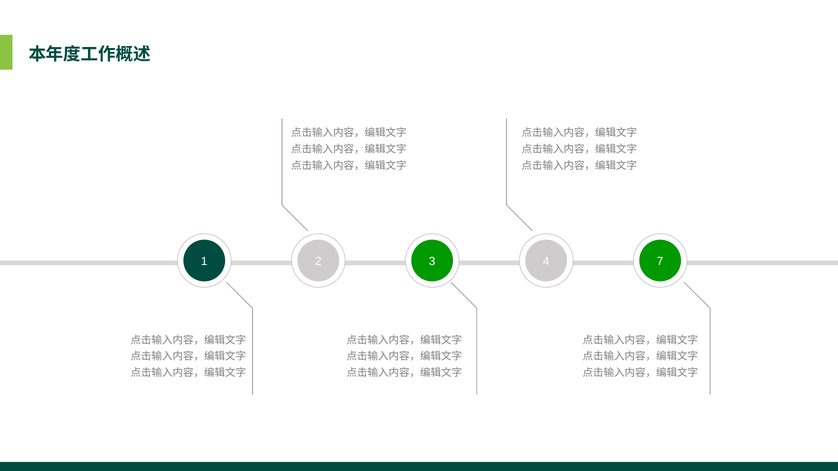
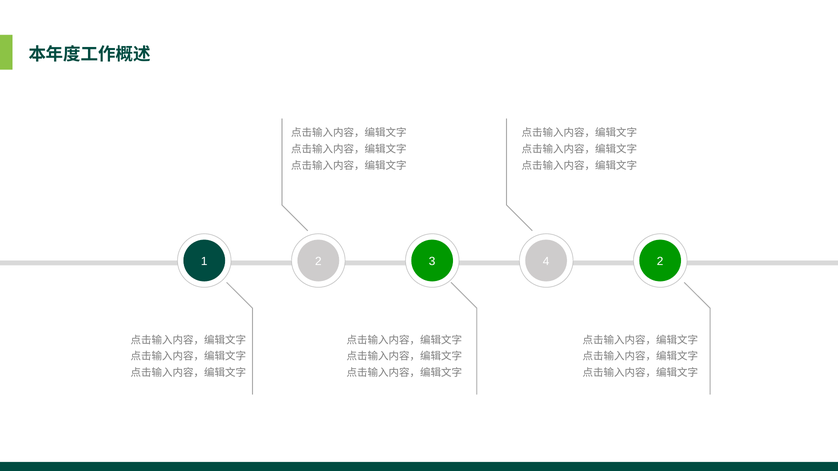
3 7: 7 -> 2 (660, 262)
